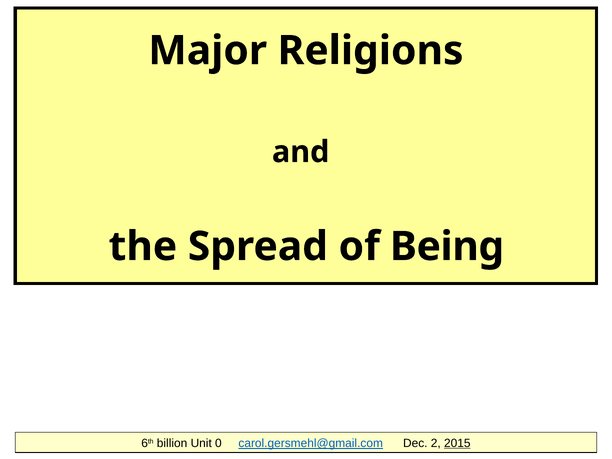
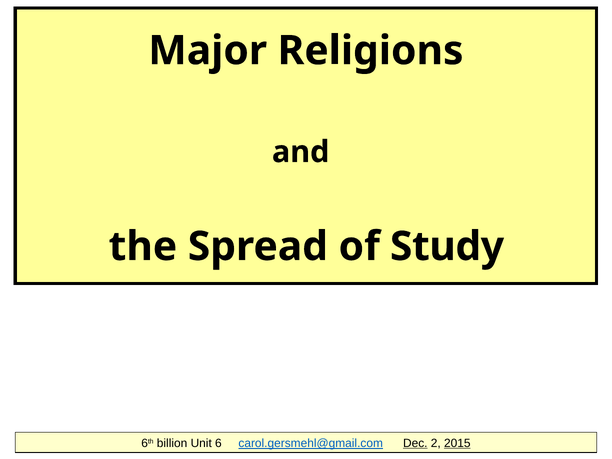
Being: Being -> Study (447, 247)
0: 0 -> 6 (218, 443)
Dec underline: none -> present (415, 443)
